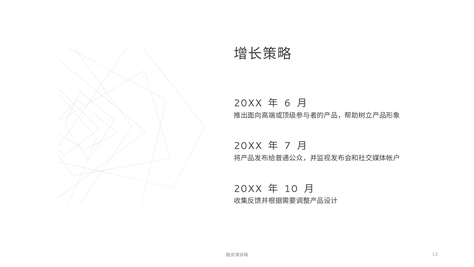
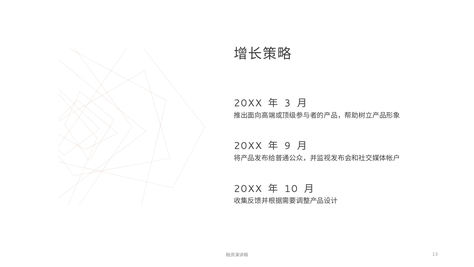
6: 6 -> 3 (287, 103)
7: 7 -> 9 (287, 146)
